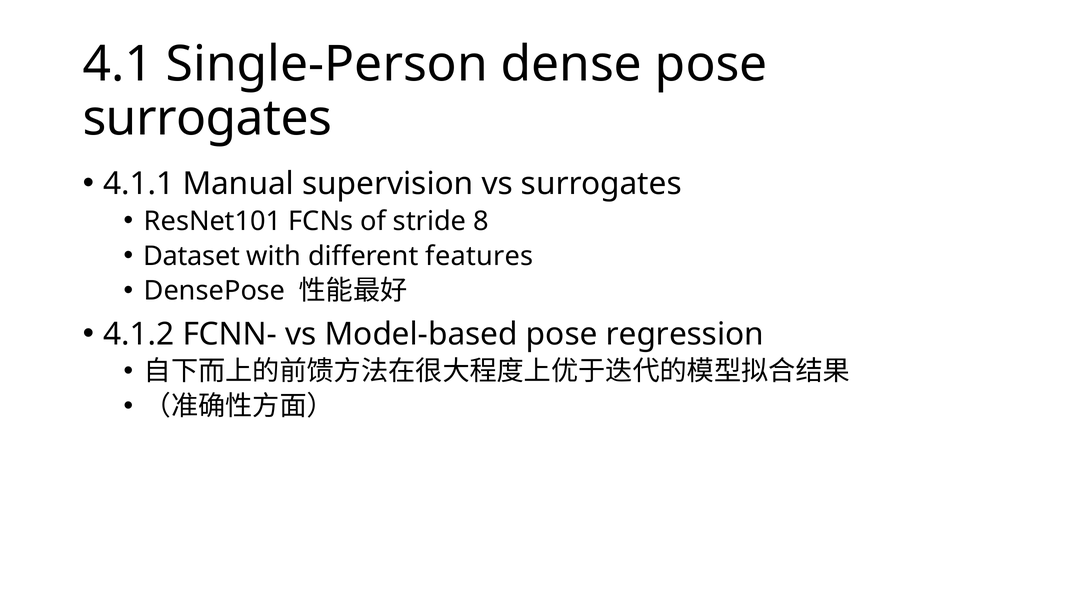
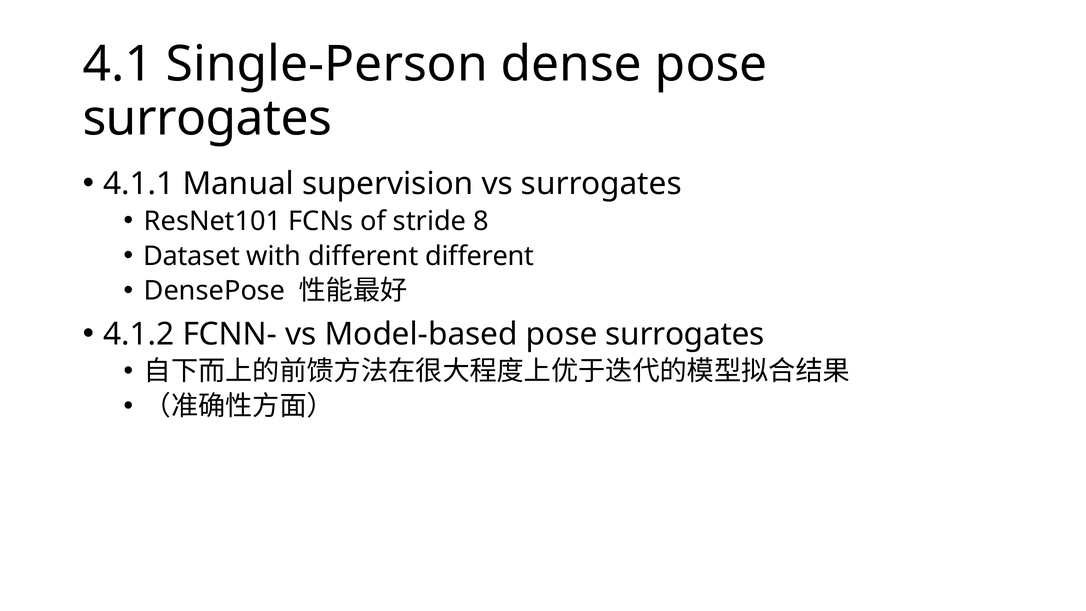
different features: features -> different (480, 256)
Model-based pose regression: regression -> surrogates (685, 334)
